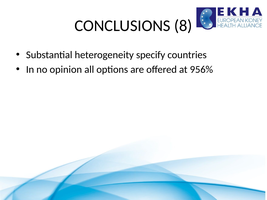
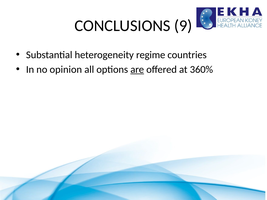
8: 8 -> 9 (183, 26)
specify: specify -> regime (151, 55)
are underline: none -> present (137, 70)
956%: 956% -> 360% (201, 70)
